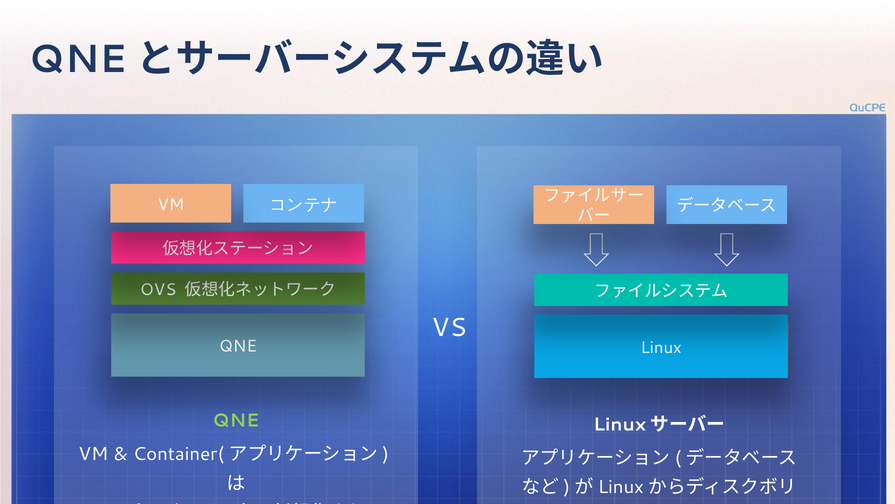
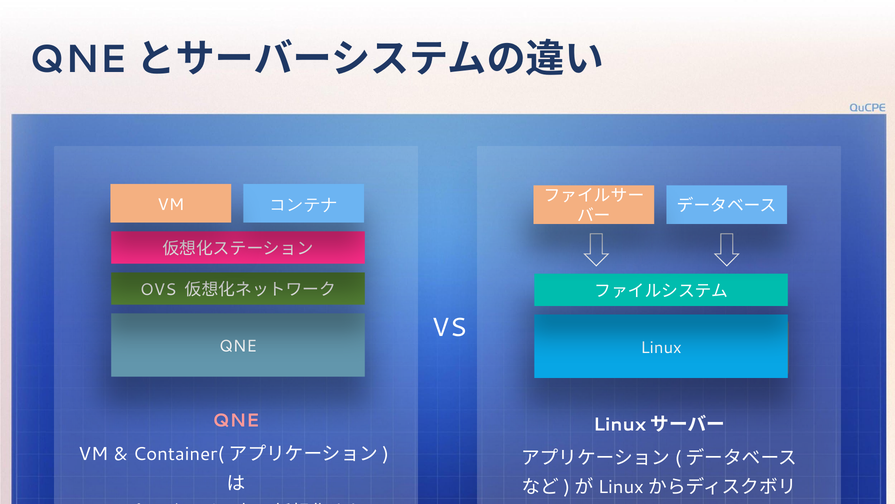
QNE colour: light green -> pink (236, 420)
